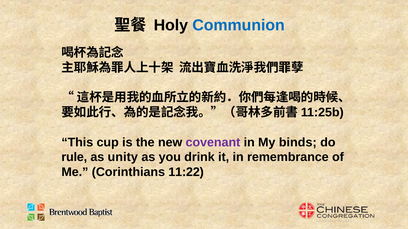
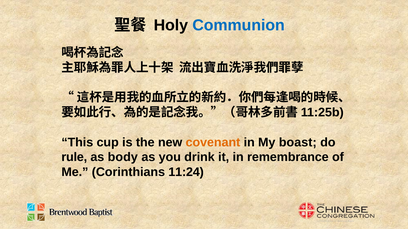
covenant colour: purple -> orange (213, 143)
binds: binds -> boast (298, 143)
unity: unity -> body (123, 158)
11:22: 11:22 -> 11:24 (186, 173)
